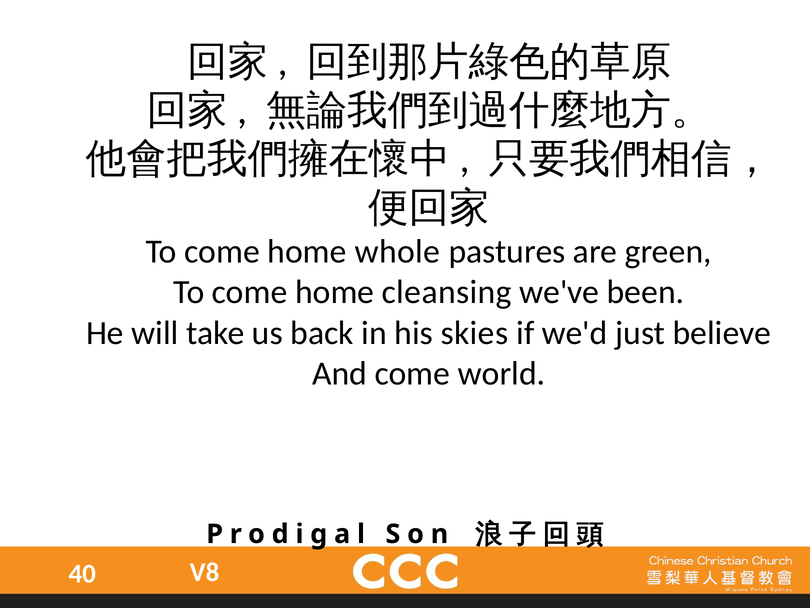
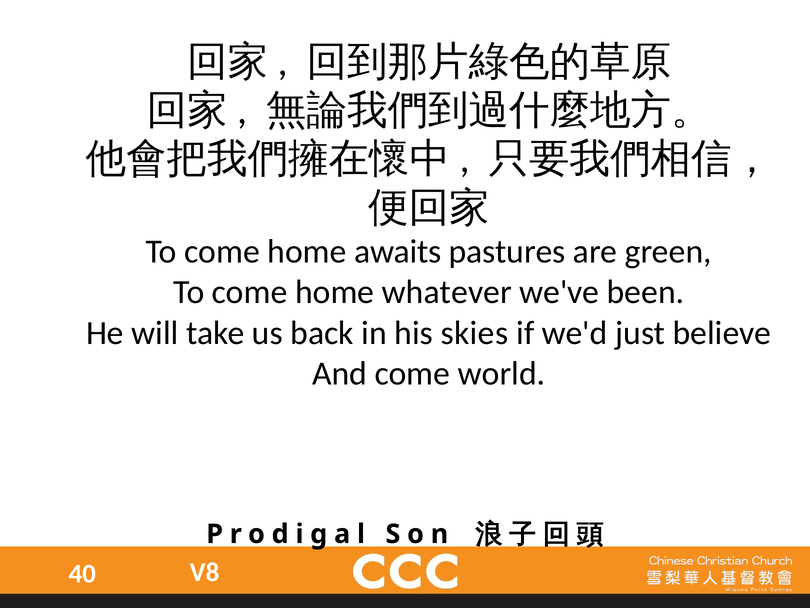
whole: whole -> awaits (398, 252)
cleansing: cleansing -> whatever (447, 292)
